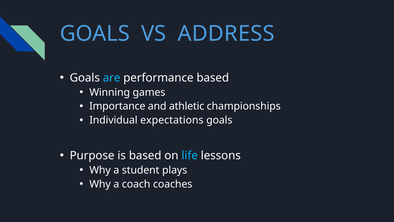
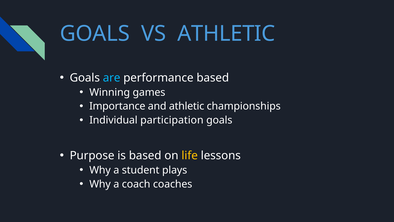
VS ADDRESS: ADDRESS -> ATHLETIC (226, 33)
expectations: expectations -> participation (172, 120)
life colour: light blue -> yellow (190, 155)
